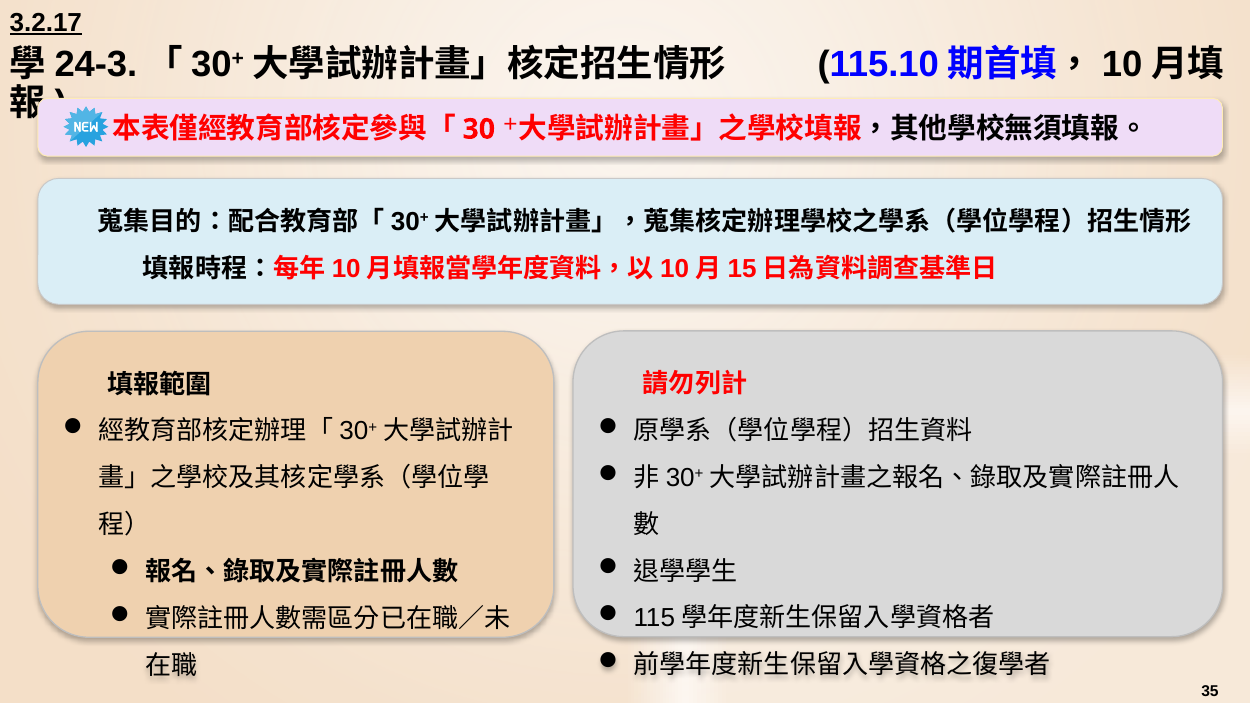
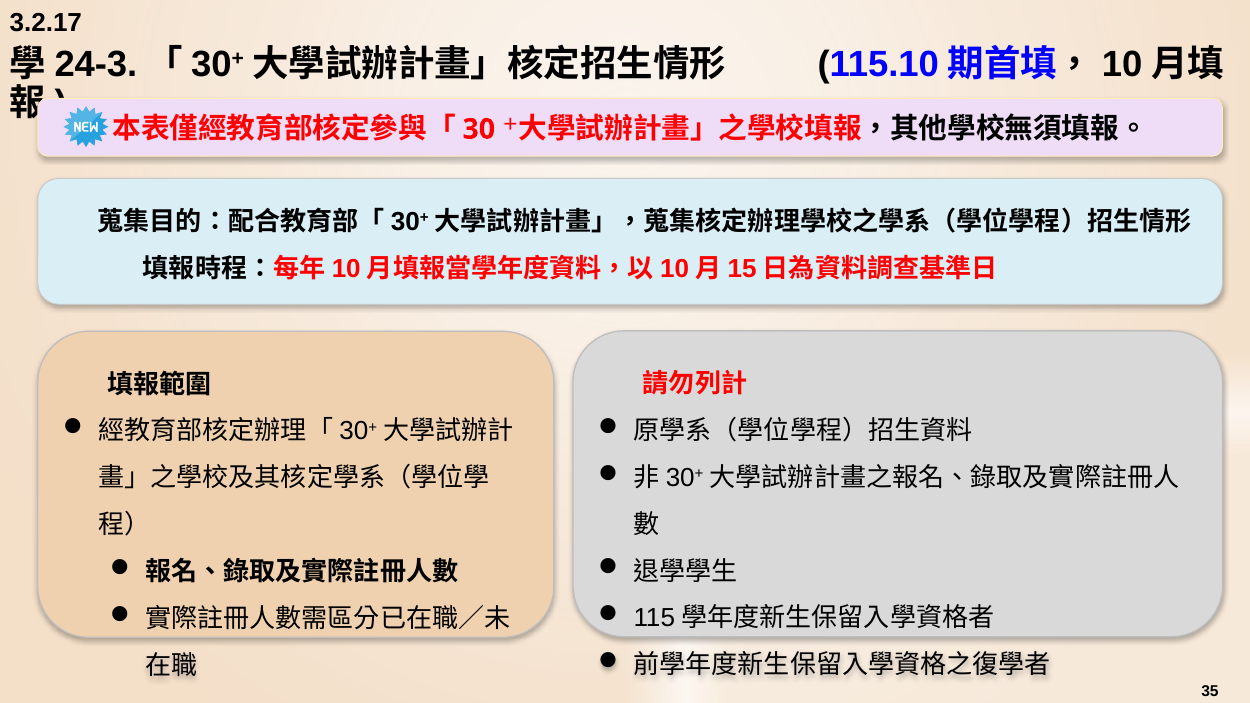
3.2.17 underline: present -> none (46, 23)
